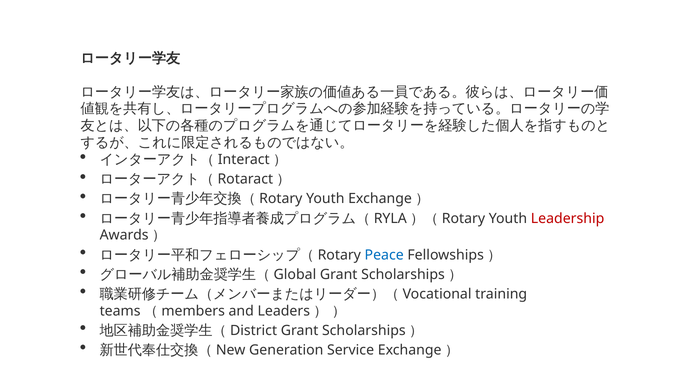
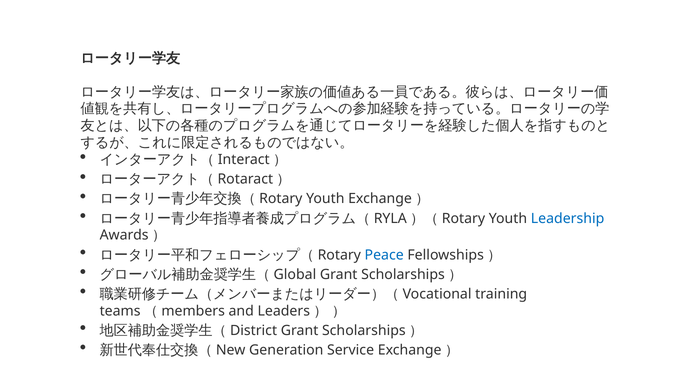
Leadership colour: red -> blue (568, 218)
